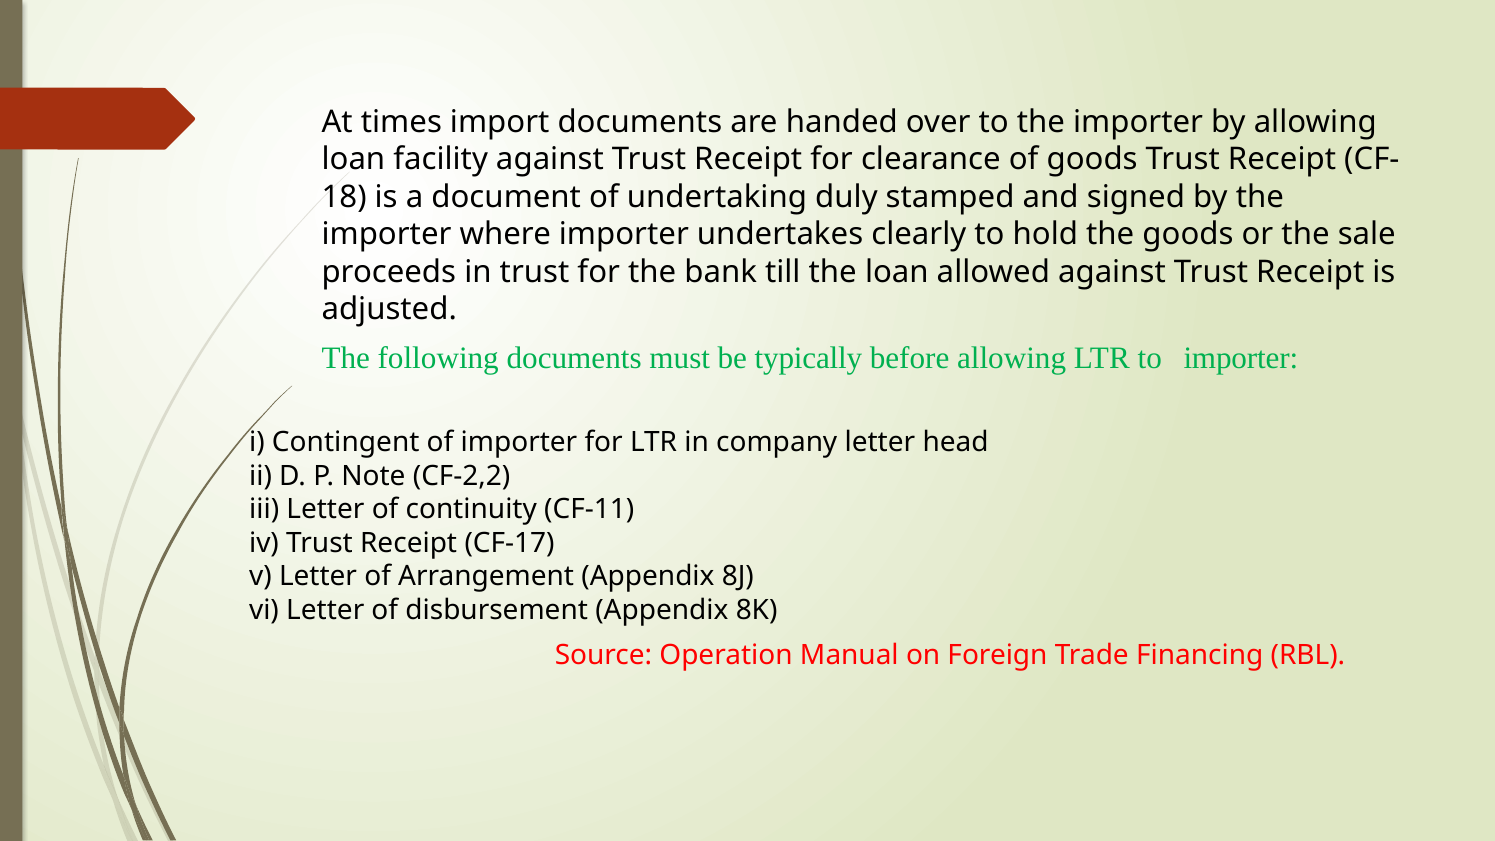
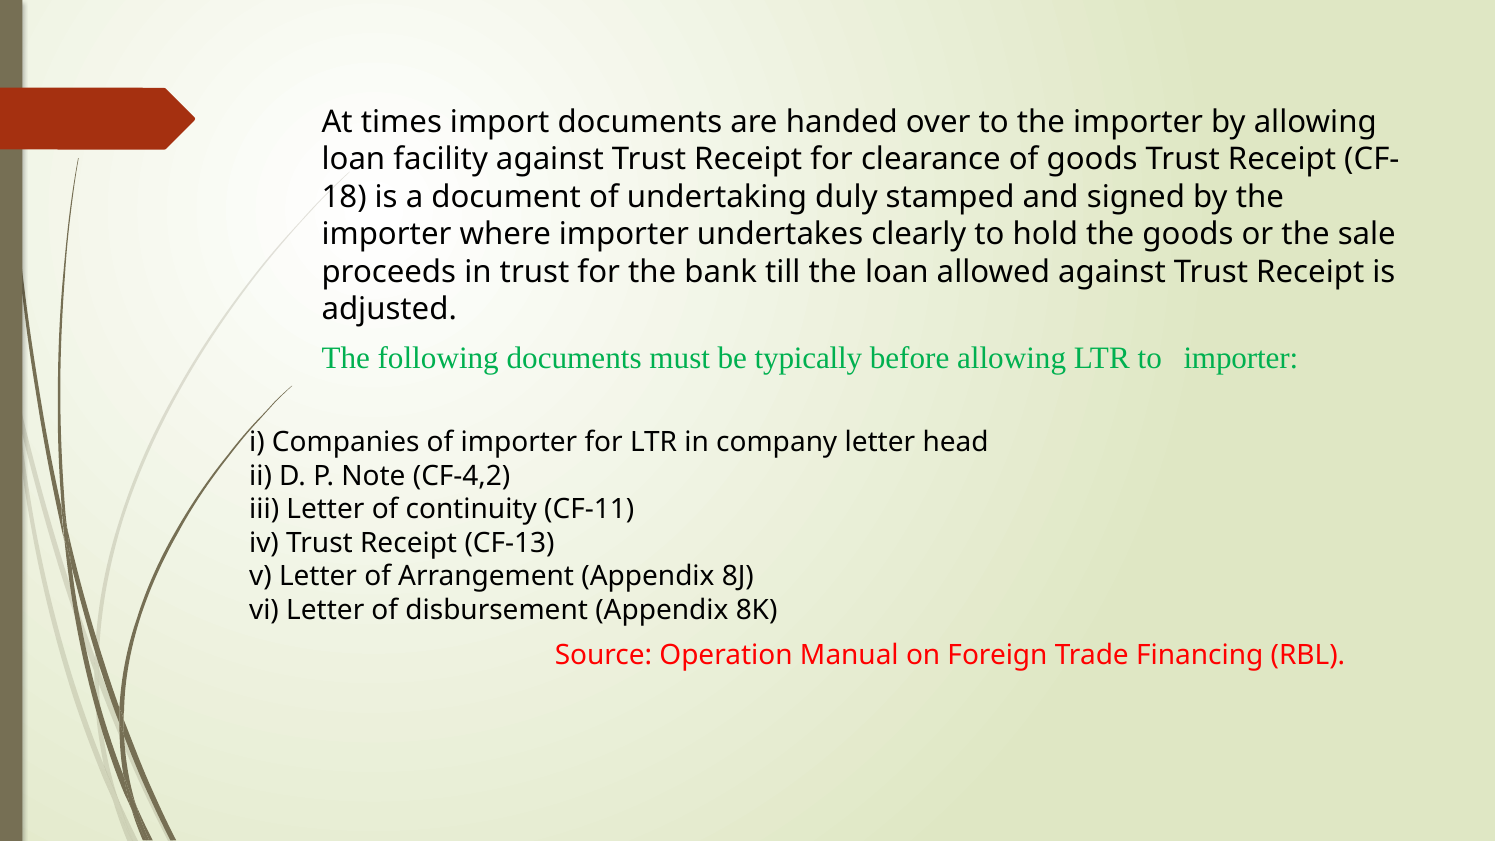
Contingent: Contingent -> Companies (346, 442)
CF-2,2: CF-2,2 -> CF-4,2 (462, 476)
CF-17: CF-17 -> CF-13 (509, 543)
